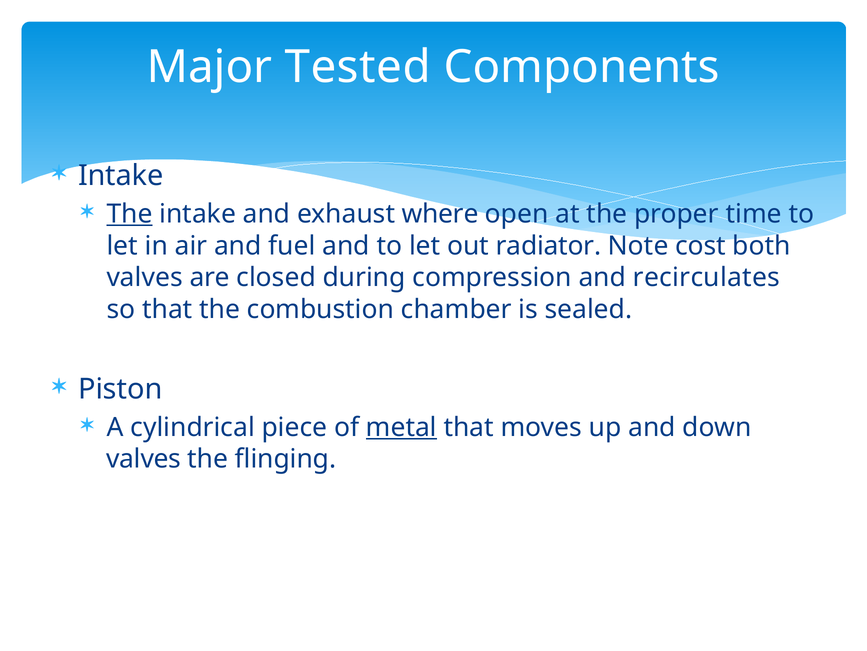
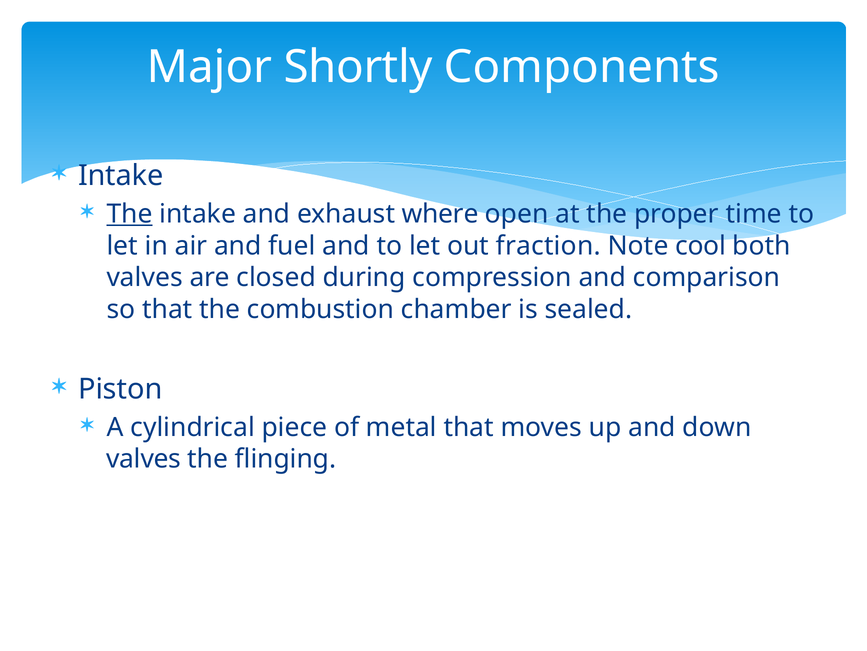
Tested: Tested -> Shortly (358, 67)
radiator: radiator -> fraction (548, 245)
cost: cost -> cool (700, 245)
recirculates: recirculates -> comparison (707, 277)
metal underline: present -> none (401, 427)
